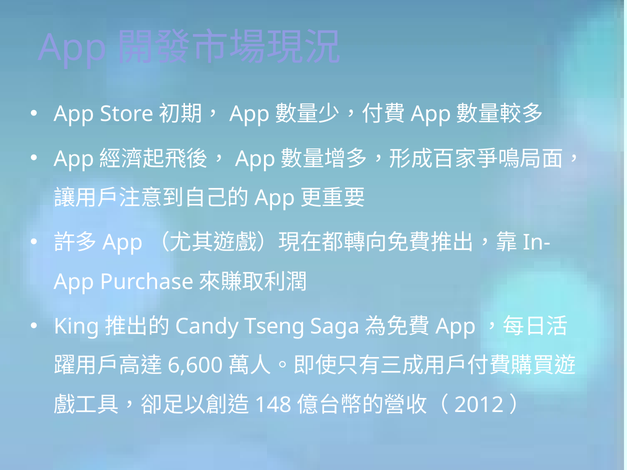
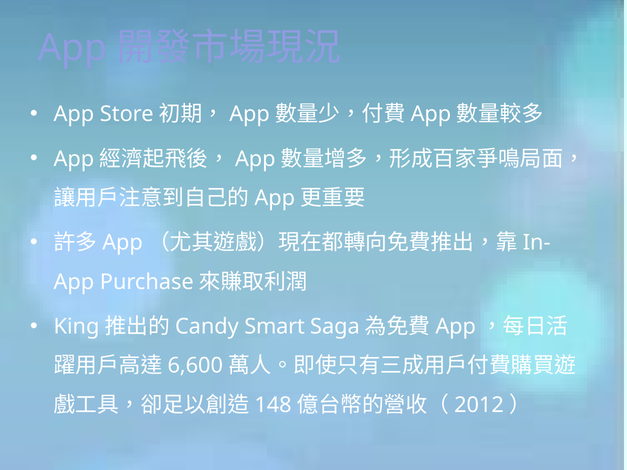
Tseng: Tseng -> Smart (275, 327)
